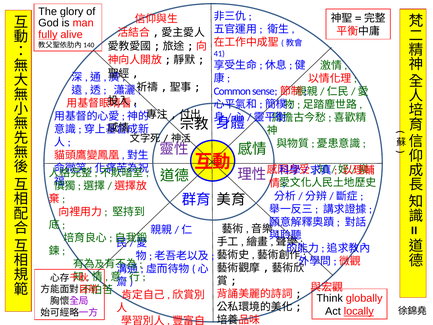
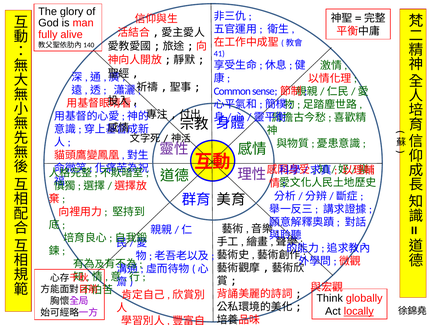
fully underline: present -> none (48, 34)
